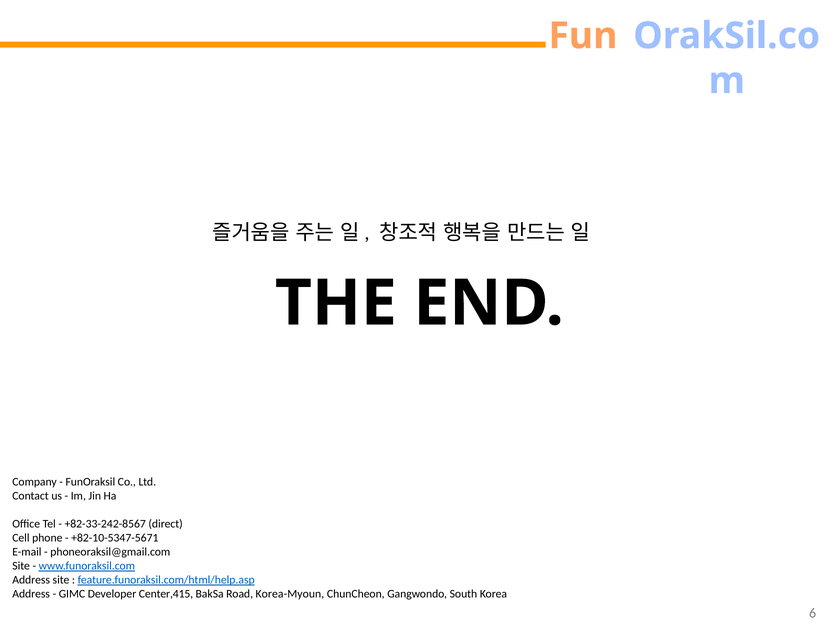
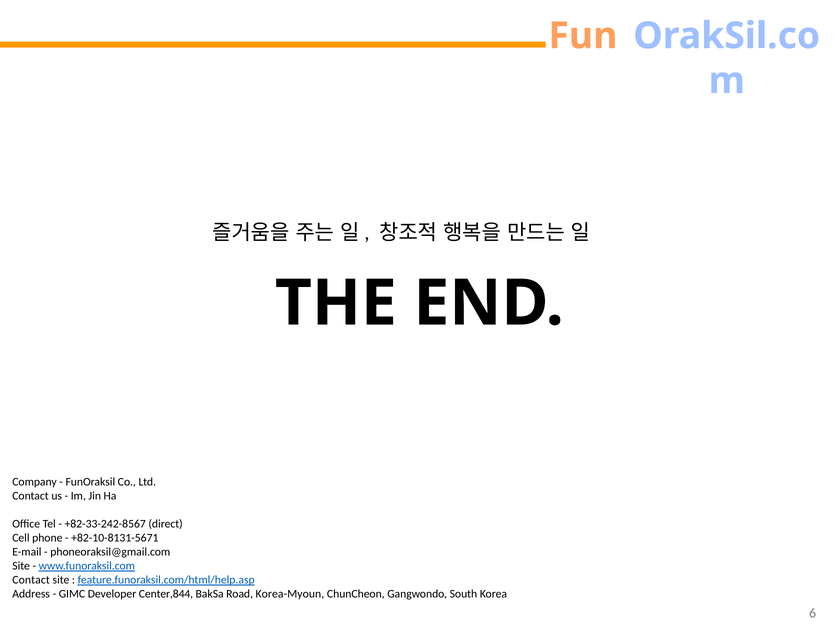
+82-10-5347-5671: +82-10-5347-5671 -> +82-10-8131-5671 (115, 538)
Address: Address -> Contact (31, 580)
Center,415: Center,415 -> Center,844 (166, 594)
